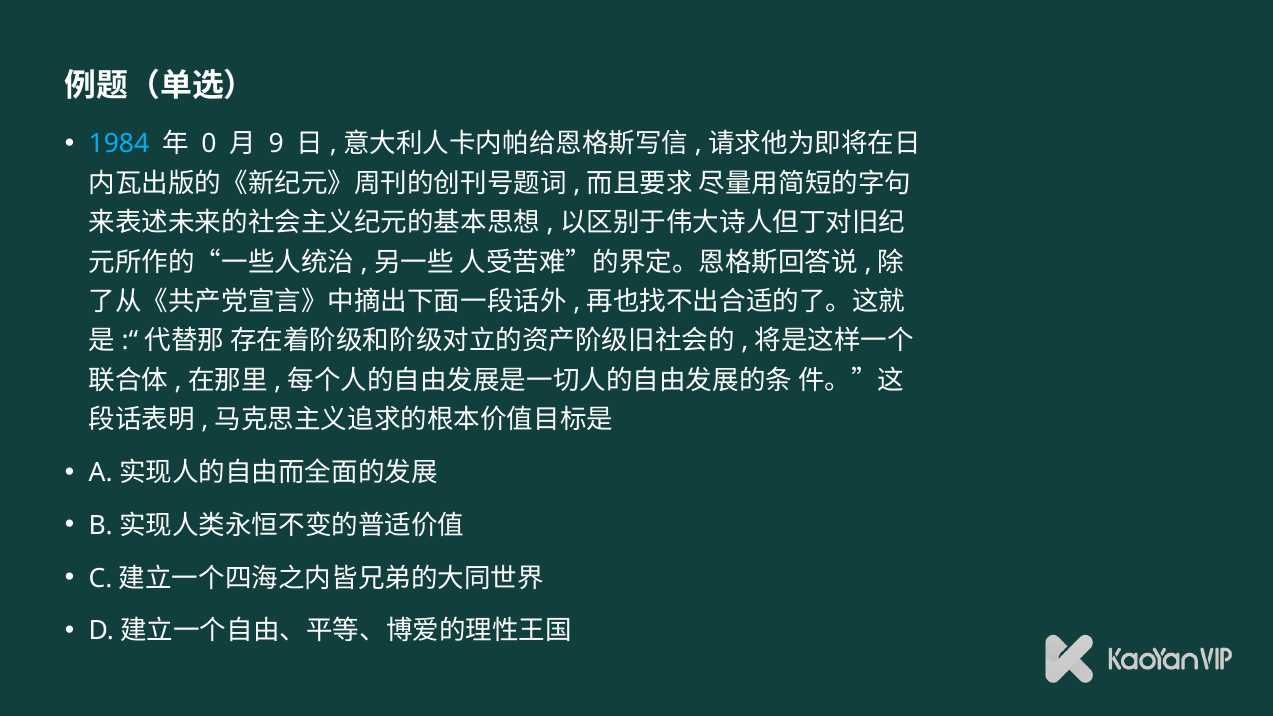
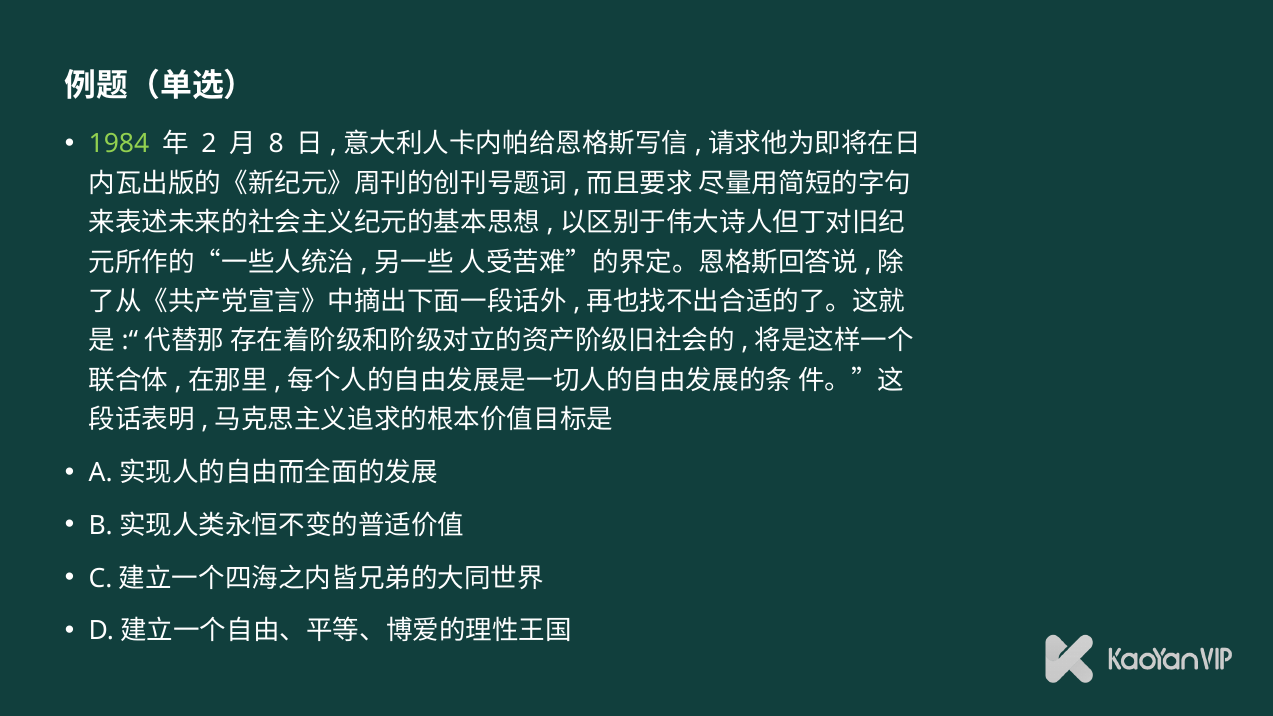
1984 colour: light blue -> light green (119, 144)
0: 0 -> 2 (209, 144)
9: 9 -> 8 (276, 144)
